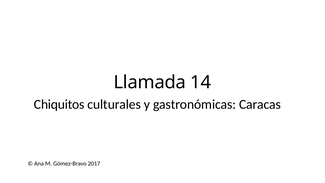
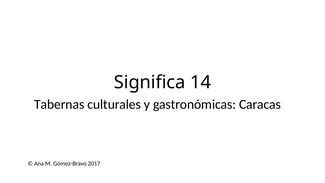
Llamada: Llamada -> Significa (150, 82)
Chiquitos: Chiquitos -> Tabernas (59, 104)
